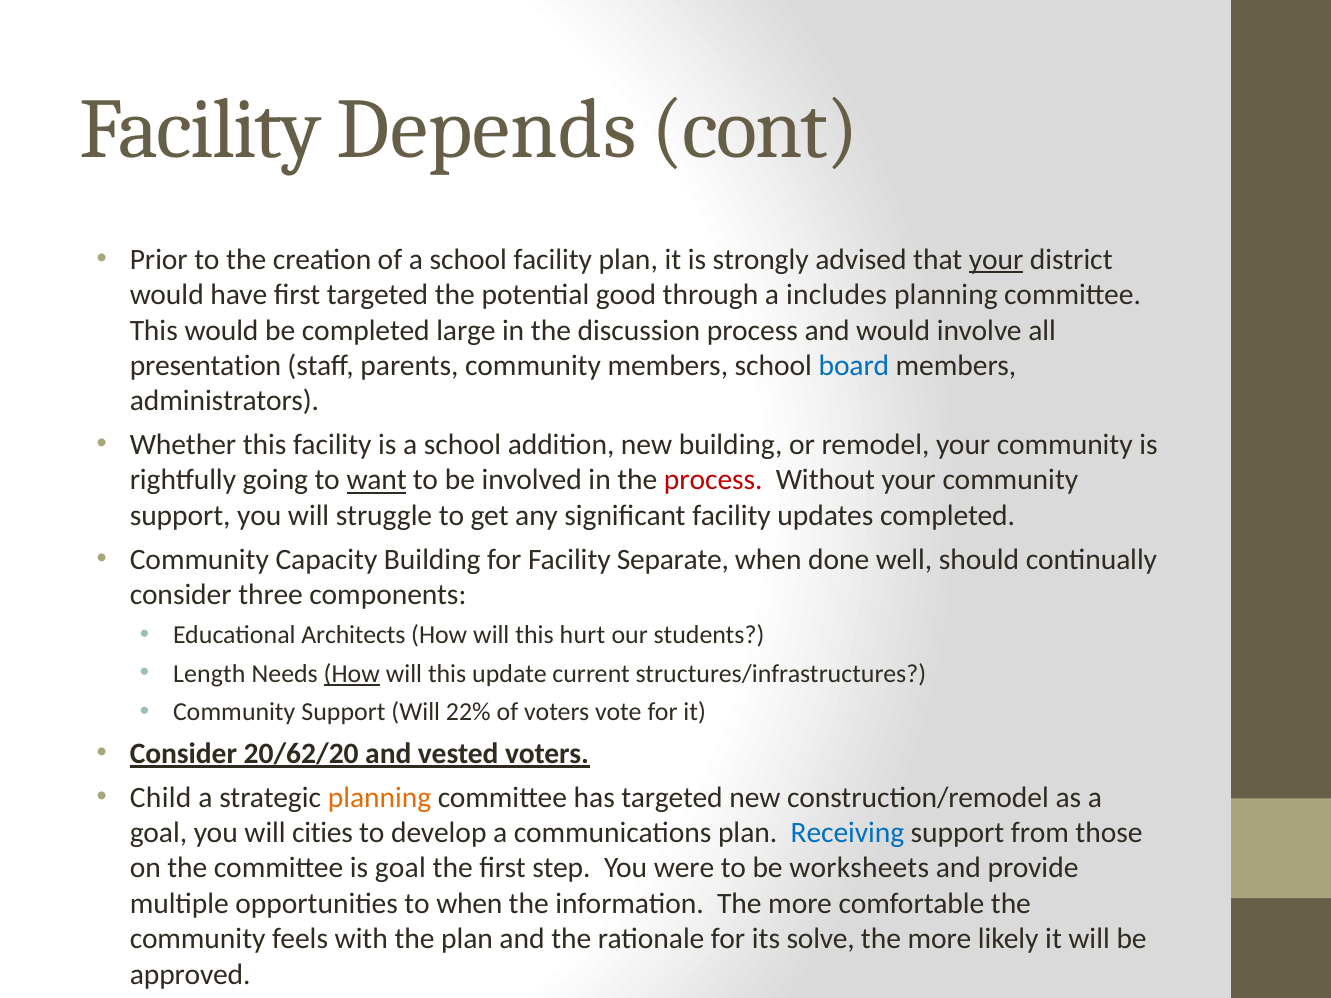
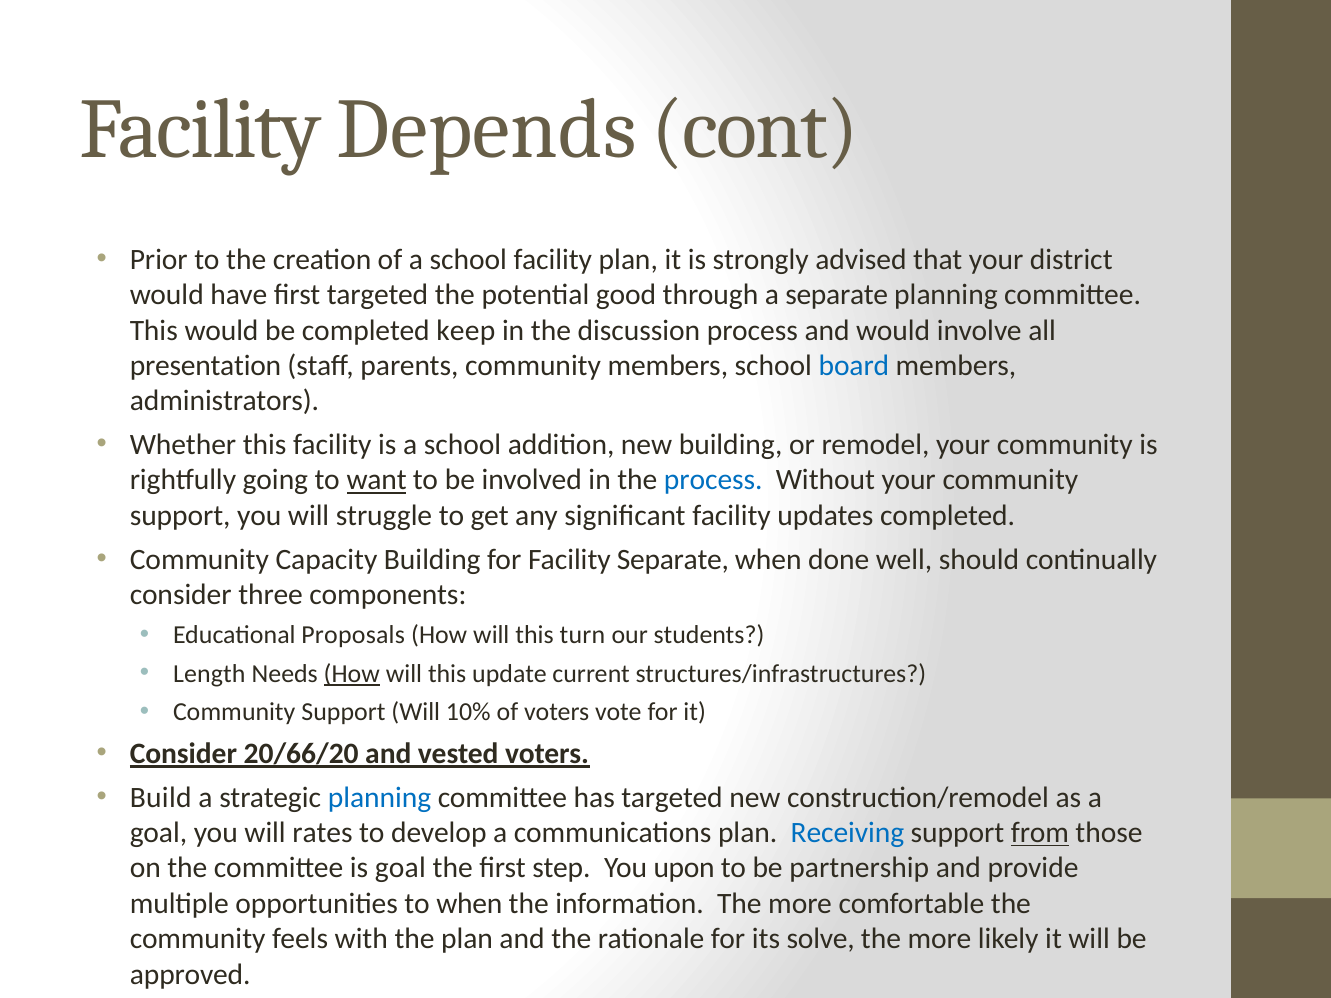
your underline: present -> none (996, 259)
a includes: includes -> separate (837, 295)
large: large -> keep (466, 330)
process colour: red -> blue (713, 480)
Architects: Architects -> Proposals (353, 635)
hurt: hurt -> turn (582, 635)
22%: 22% -> 10% (468, 712)
20/62/20: 20/62/20 -> 20/66/20 (301, 754)
Child: Child -> Build (161, 797)
planning colour: orange -> blue (379, 797)
cities: cities -> rates (322, 833)
from underline: none -> present (1040, 833)
were: were -> upon (684, 868)
worksheets: worksheets -> partnership (859, 868)
